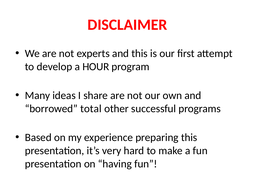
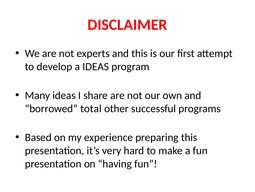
a HOUR: HOUR -> IDEAS (96, 66)
